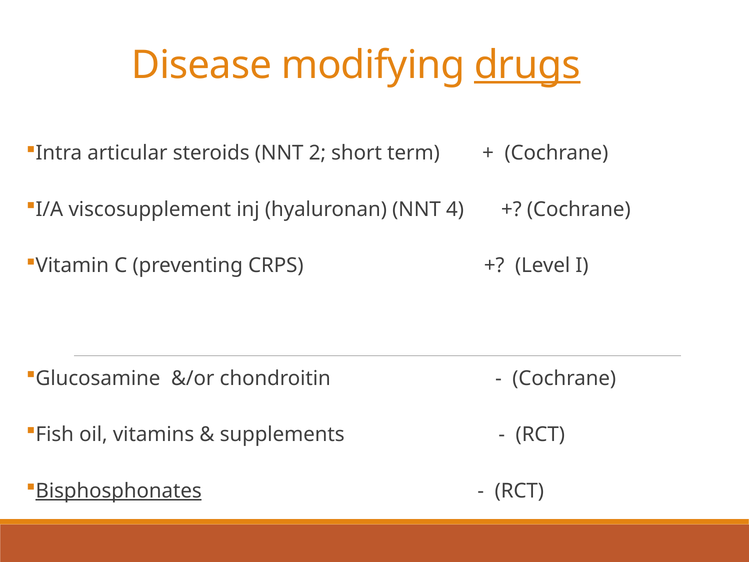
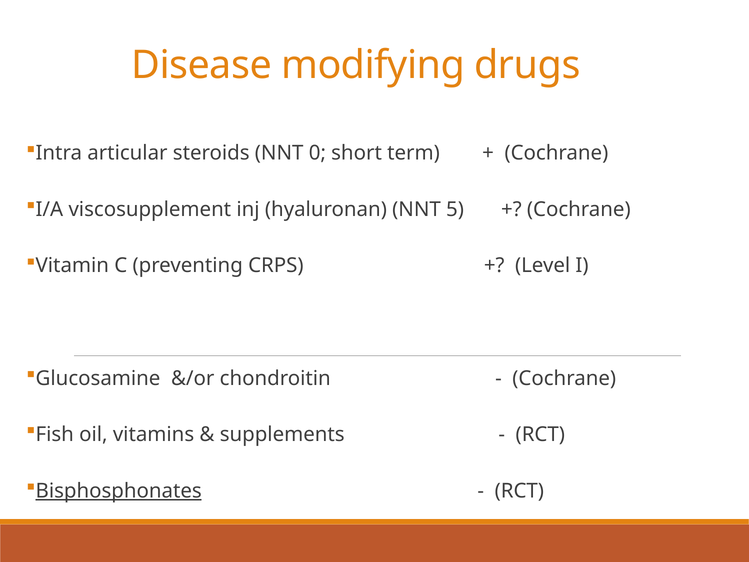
drugs underline: present -> none (527, 65)
2: 2 -> 0 (317, 153)
4: 4 -> 5 (455, 209)
